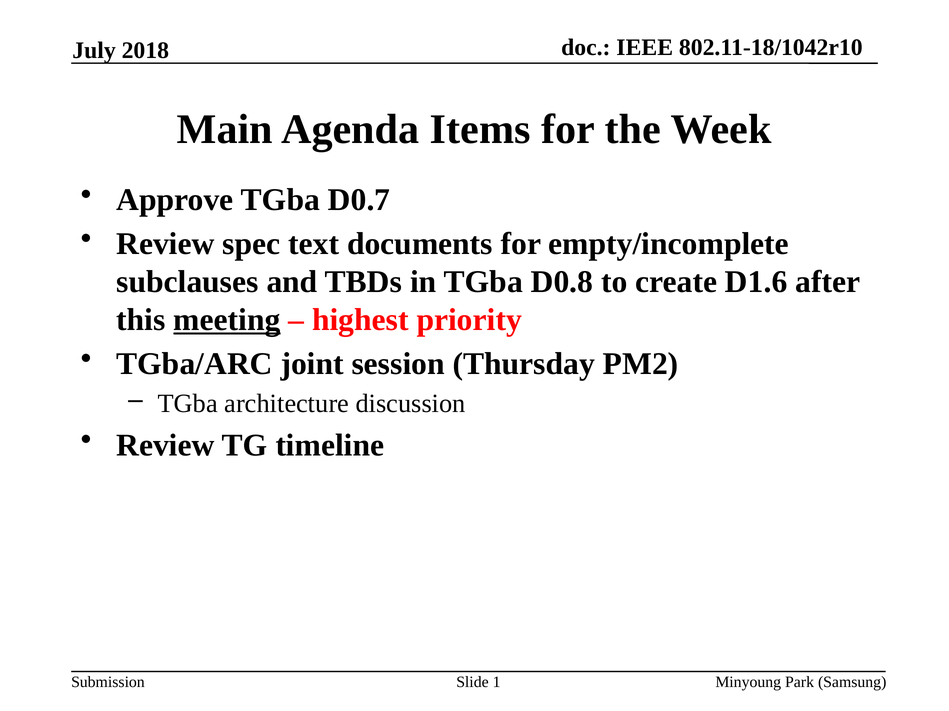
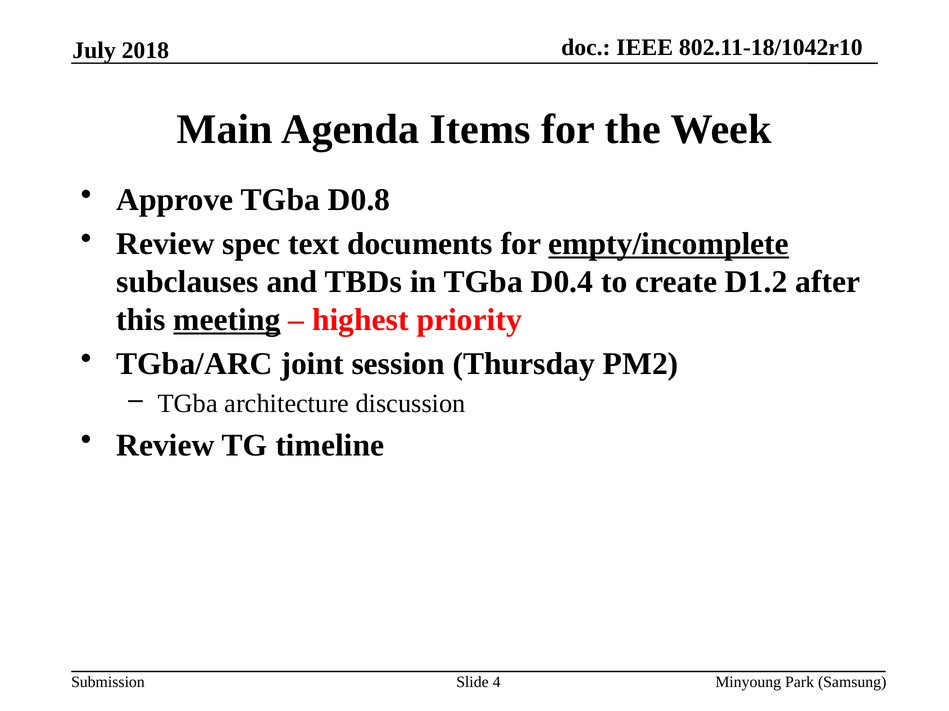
D0.7: D0.7 -> D0.8 (359, 200)
empty/incomplete underline: none -> present (669, 244)
D0.8: D0.8 -> D0.4 (562, 282)
D1.6: D1.6 -> D1.2 (756, 282)
1: 1 -> 4 (497, 683)
